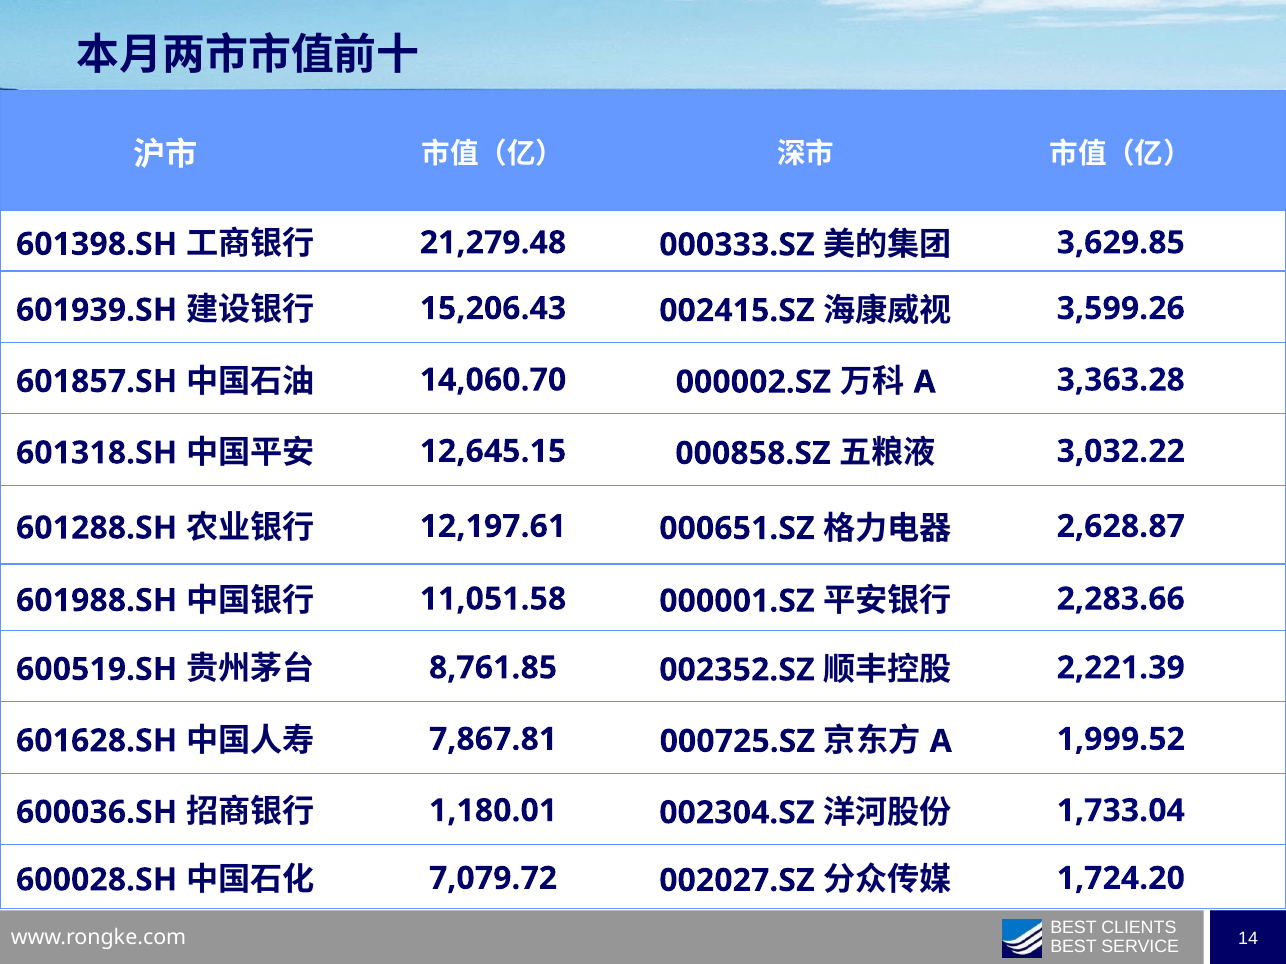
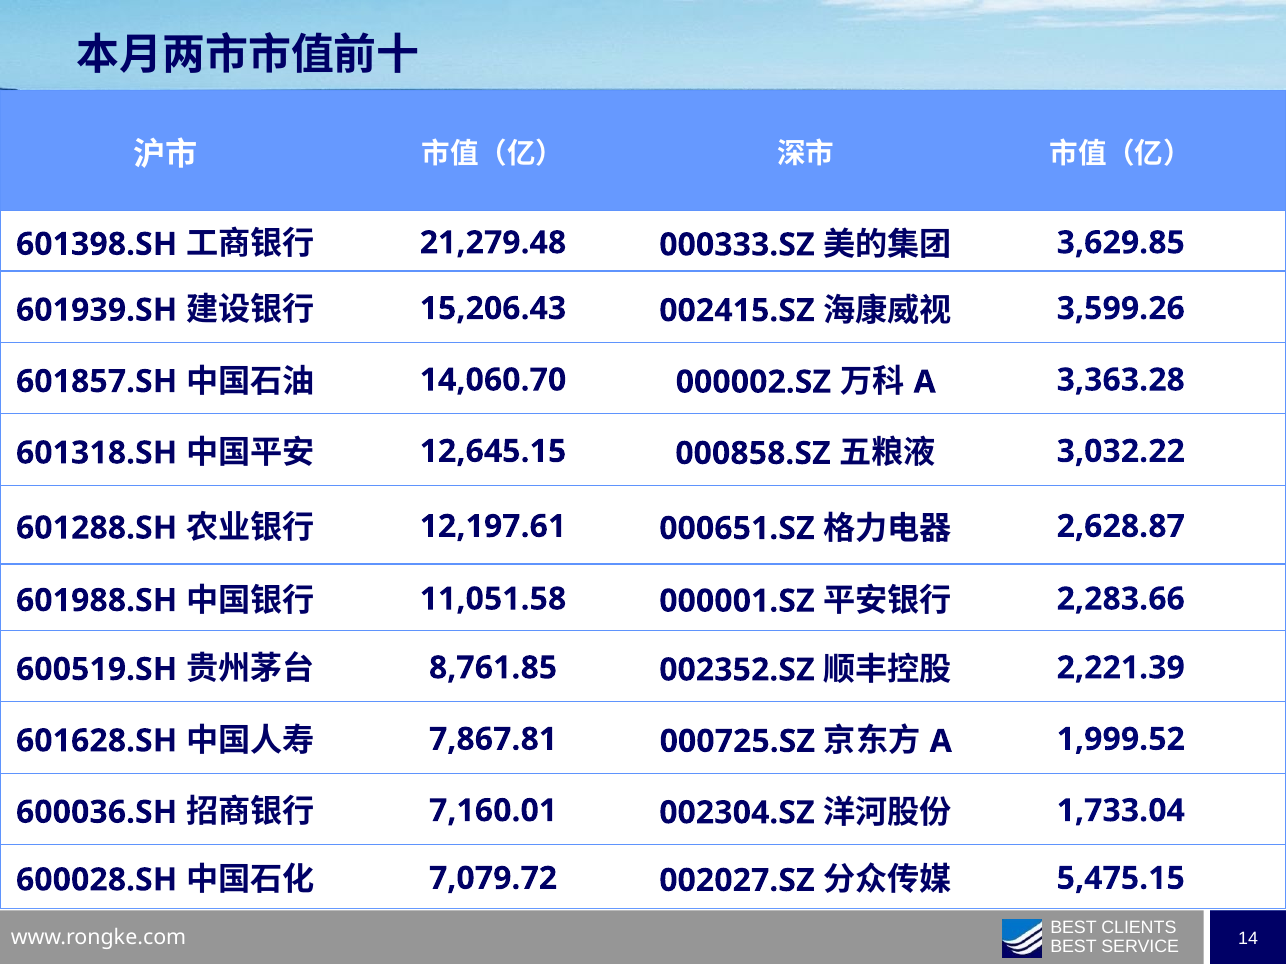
1,180.01: 1,180.01 -> 7,160.01 (493, 811)
1,724.20: 1,724.20 -> 5,475.15 (1121, 879)
